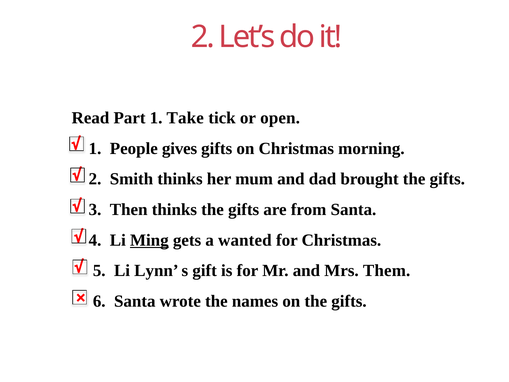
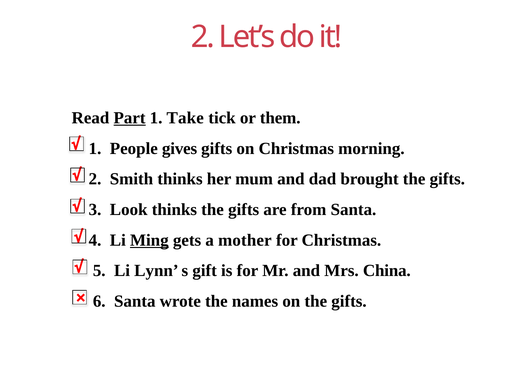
Part underline: none -> present (130, 118)
open: open -> them (280, 118)
Then: Then -> Look (129, 209)
wanted: wanted -> mother (245, 240)
Them: Them -> China (387, 271)
